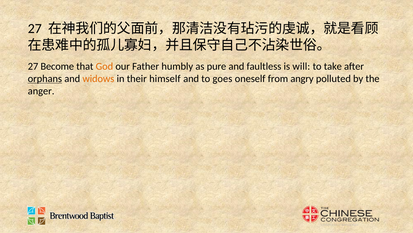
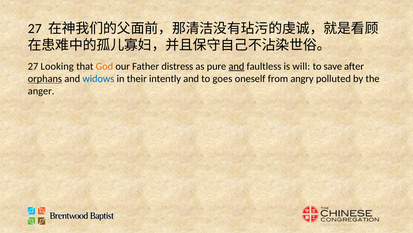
Become: Become -> Looking (57, 66)
humbly: humbly -> distress (177, 66)
and underline: none -> present (236, 66)
take: take -> save (333, 66)
widows colour: orange -> blue (98, 78)
himself: himself -> intently (165, 78)
